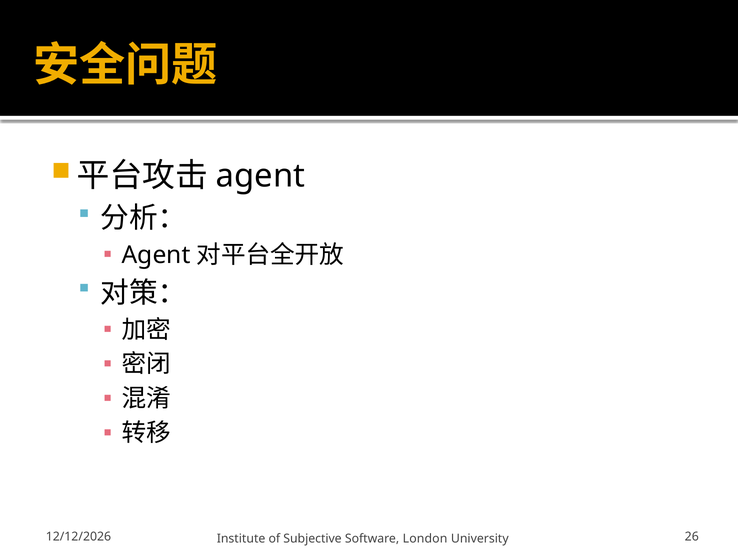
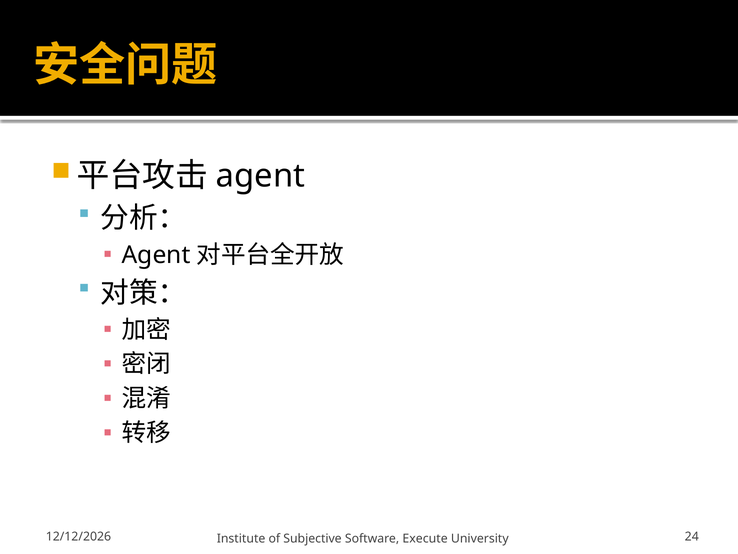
London: London -> Execute (425, 538)
26: 26 -> 24 (692, 536)
